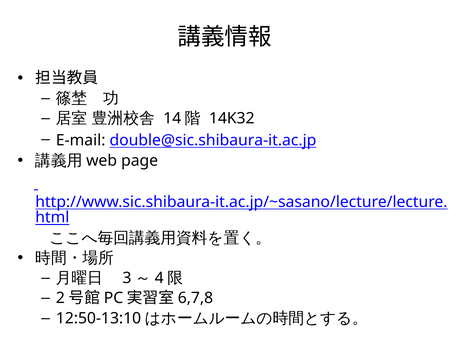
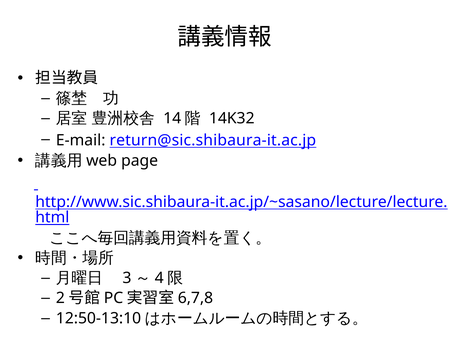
double@sic.shibaura-it.ac.jp: double@sic.shibaura-it.ac.jp -> return@sic.shibaura-it.ac.jp (213, 140)
